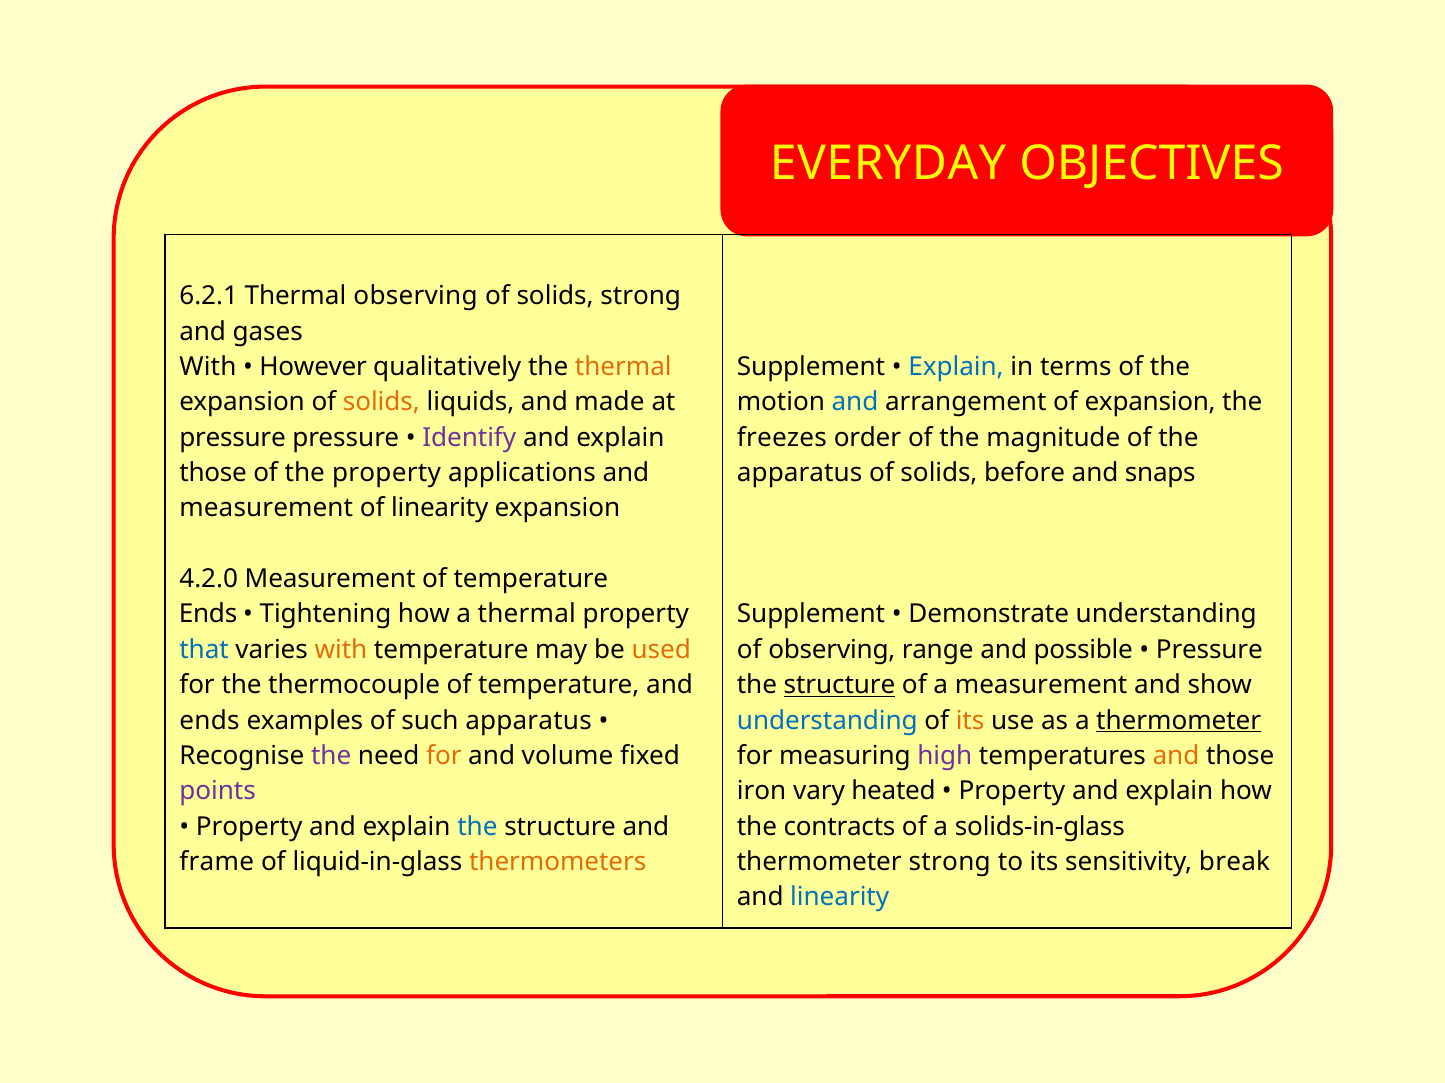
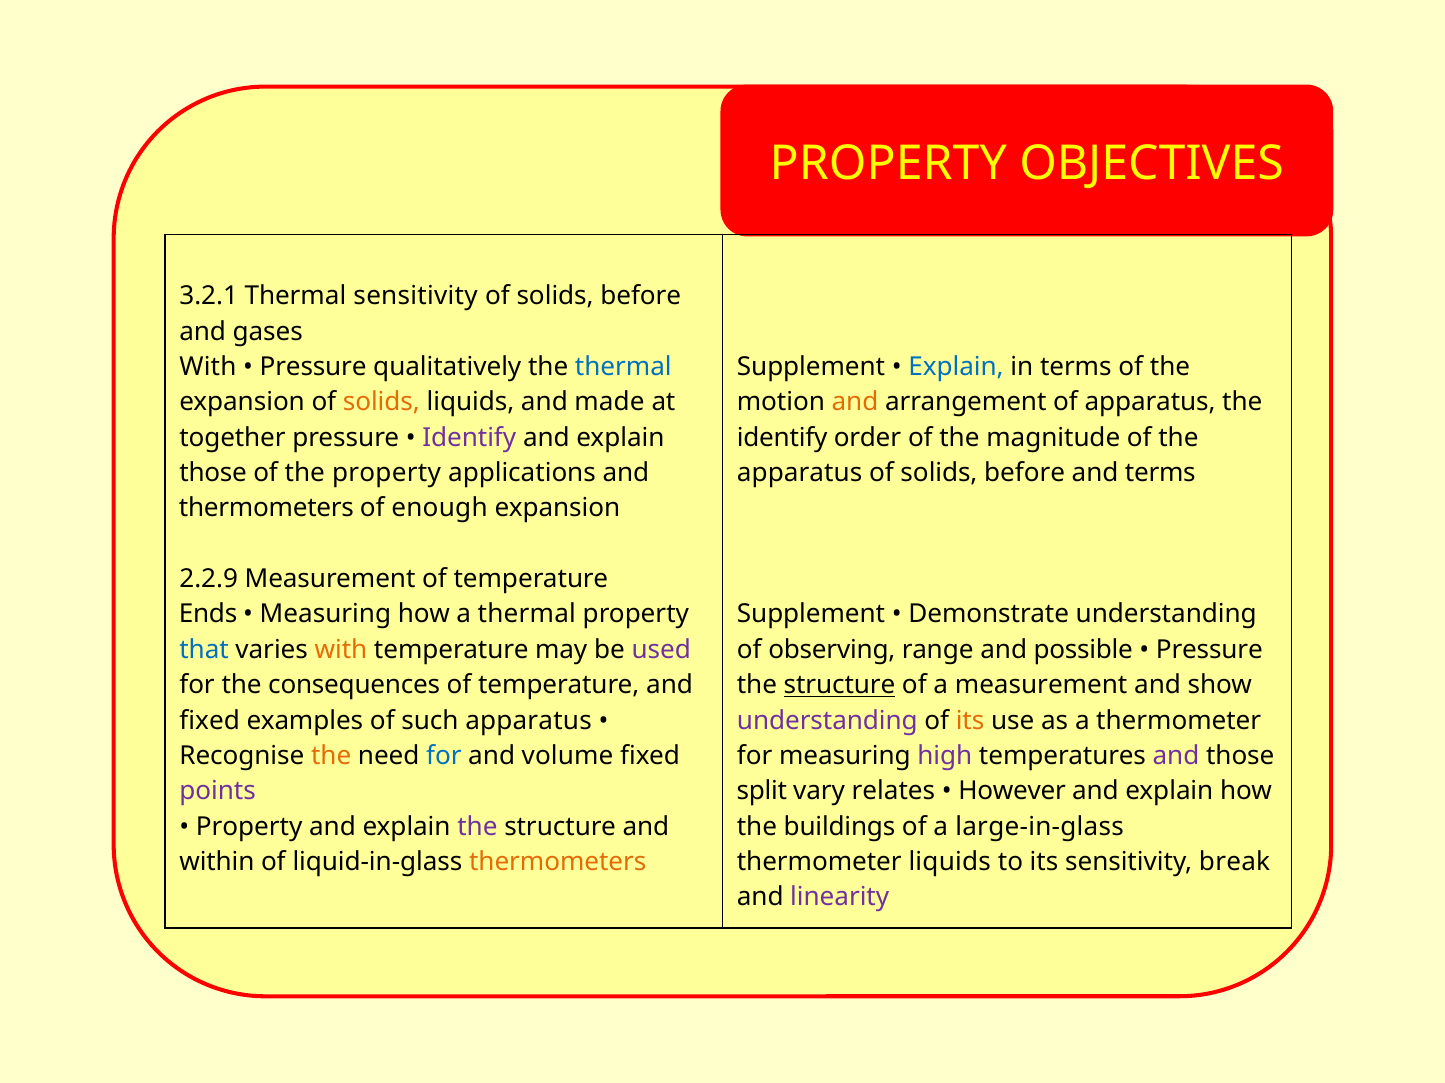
EVERYDAY: EVERYDAY -> PROPERTY (888, 164)
6.2.1: 6.2.1 -> 3.2.1 (209, 296)
Thermal observing: observing -> sensitivity (416, 296)
strong: strong -> before (641, 296)
However: However -> Pressure (313, 367)
thermal colour: orange -> blue (623, 367)
and colour: blue -> orange (855, 402)
of expansion: expansion -> apparatus (1150, 402)
pressure: pressure -> together (232, 438)
freezes: freezes -> identify (782, 438)
and snaps: snaps -> terms (1160, 473)
measurement: measurement -> thermometers (266, 509)
of linearity: linearity -> enough (440, 509)
4.2.0: 4.2.0 -> 2.2.9 (209, 579)
Tightening: Tightening -> Measuring (325, 615)
used colour: orange -> purple (661, 650)
thermocouple: thermocouple -> consequences (354, 686)
ends: ends -> fixed (210, 721)
understanding colour: blue -> purple (827, 721)
thermometer underline: present -> none (1179, 721)
the colour: purple -> orange (331, 756)
for colour: orange -> blue (444, 756)
and colour: orange -> purple (1176, 756)
iron: iron -> split (762, 792)
heated: heated -> relates (893, 792)
Property: Property -> However (1012, 792)
the colour: blue -> purple (477, 827)
contracts: contracts -> buildings (840, 827)
solids-in-glass: solids-in-glass -> large-in-glass (1040, 827)
frame: frame -> within (217, 862)
thermometer strong: strong -> liquids (950, 862)
linearity colour: blue -> purple (840, 898)
